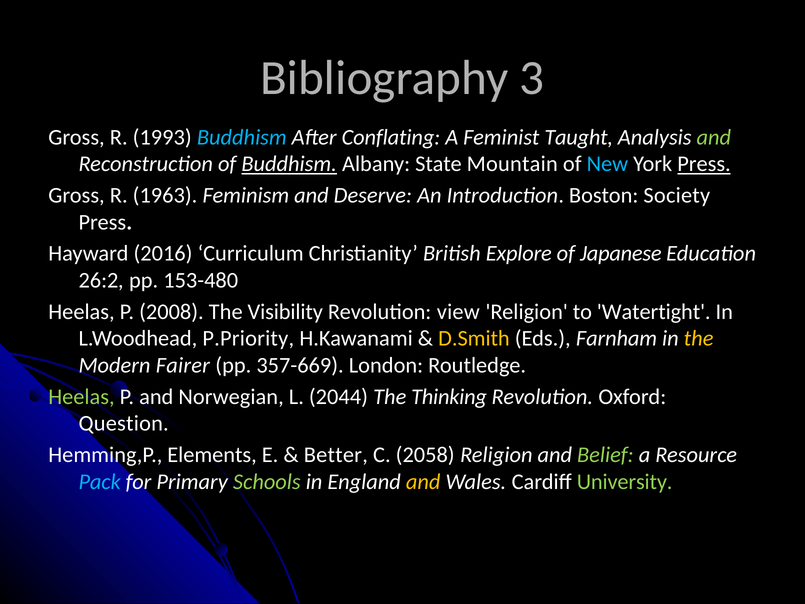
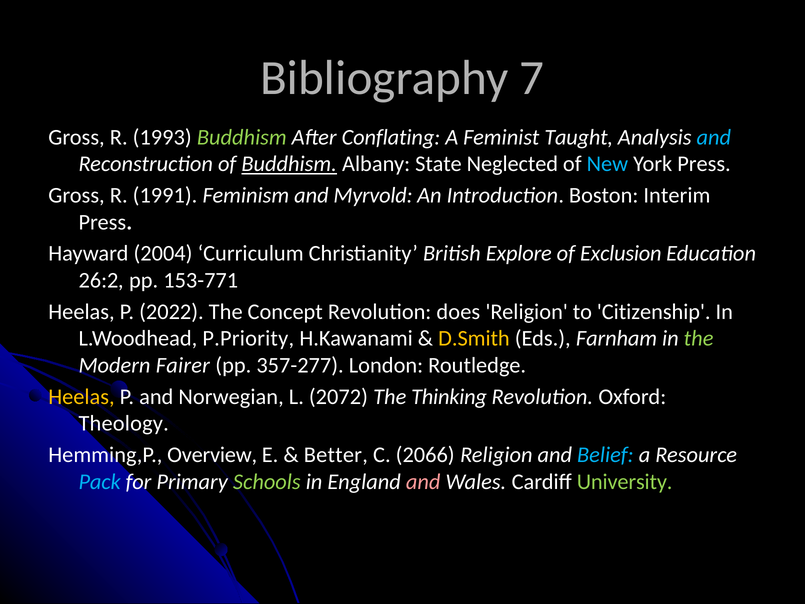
3: 3 -> 7 (532, 78)
Buddhism colour: light blue -> light green (242, 137)
and colour: light green -> light blue (714, 137)
Mountain: Mountain -> Neglected (512, 164)
Press underline: present -> none (704, 164)
1963: 1963 -> 1991 (165, 195)
Deserve: Deserve -> Myrvold (373, 195)
Society: Society -> Interim (677, 195)
2016: 2016 -> 2004 (163, 253)
Japanese: Japanese -> Exclusion (621, 253)
153-480: 153-480 -> 153-771 (201, 280)
2008: 2008 -> 2022 (171, 312)
Visibility: Visibility -> Concept (285, 312)
view: view -> does (458, 312)
Watertight: Watertight -> Citizenship (654, 312)
the colour: yellow -> light green (699, 338)
357-669: 357-669 -> 357-277 (300, 365)
Heelas colour: light green -> yellow (81, 397)
2044: 2044 -> 2072 (338, 397)
Question: Question -> Theology (124, 423)
Elements: Elements -> Overview (212, 455)
2058: 2058 -> 2066 (425, 455)
Belief colour: light green -> light blue (605, 455)
and colour: yellow -> pink (423, 482)
